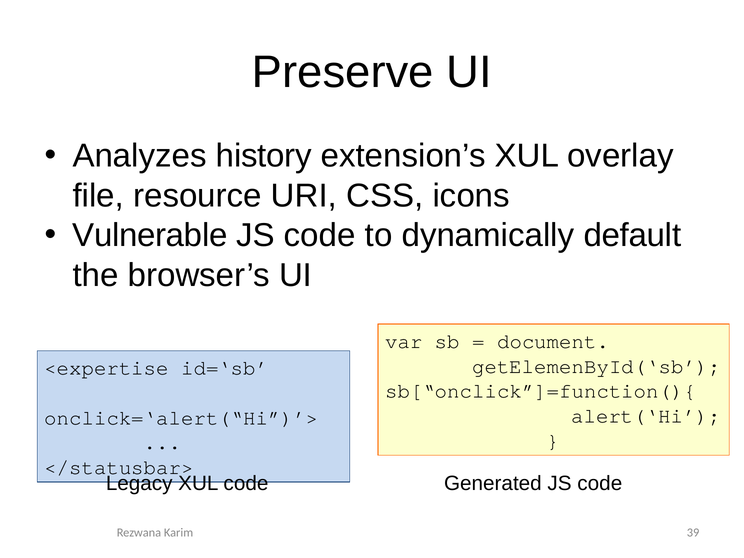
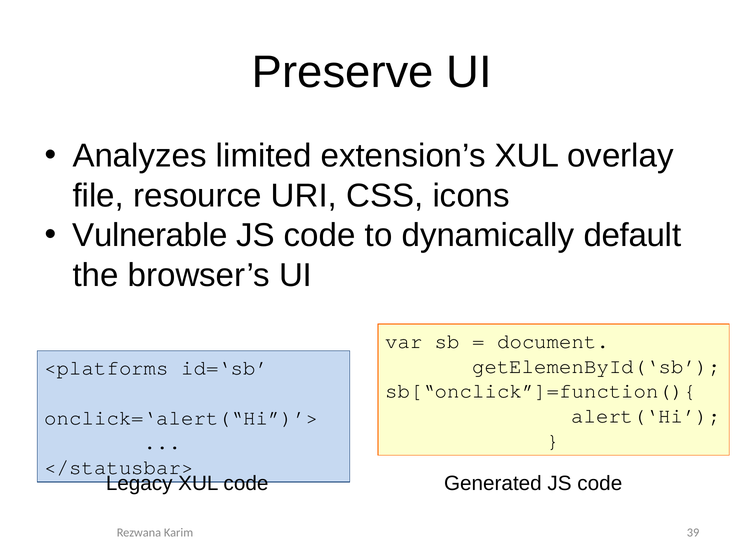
history: history -> limited (264, 156)
<expertise: <expertise -> <platforms (107, 368)
